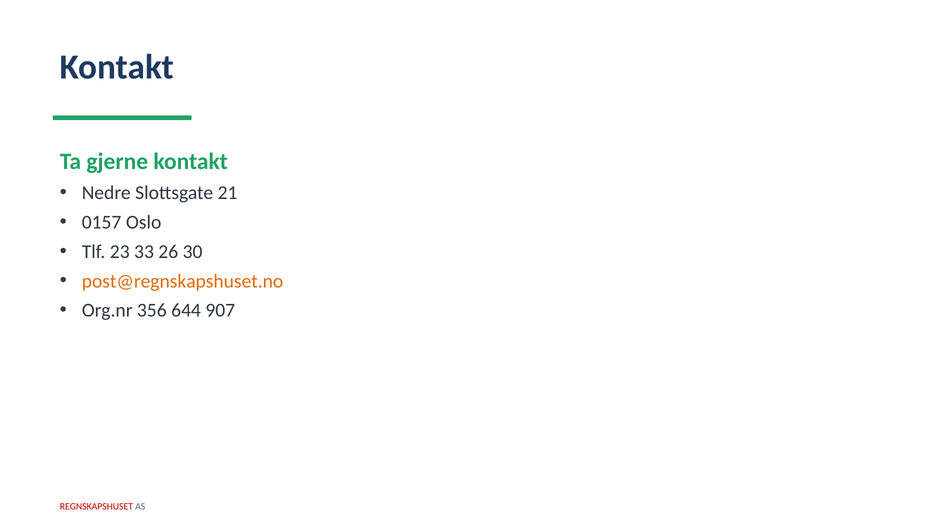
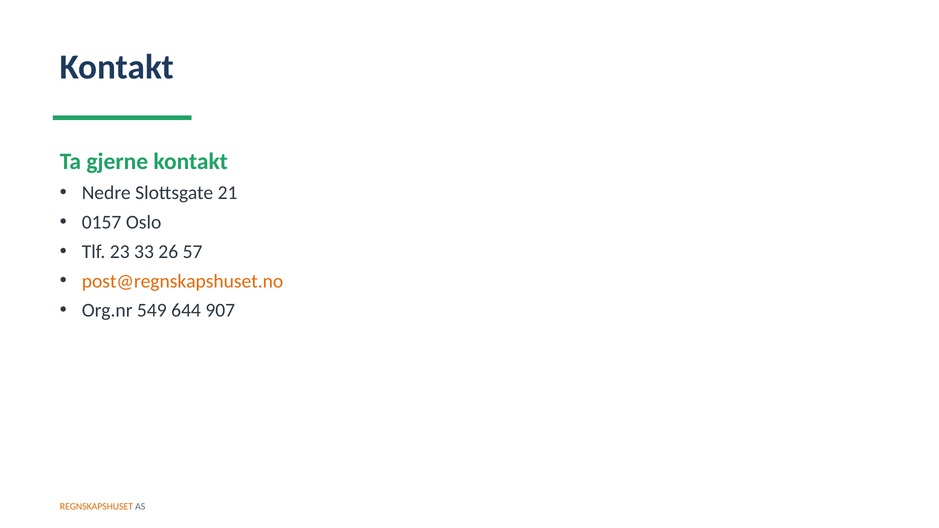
30: 30 -> 57 (193, 252)
356: 356 -> 549 (152, 311)
REGNSKAPSHUSET colour: red -> orange (96, 507)
